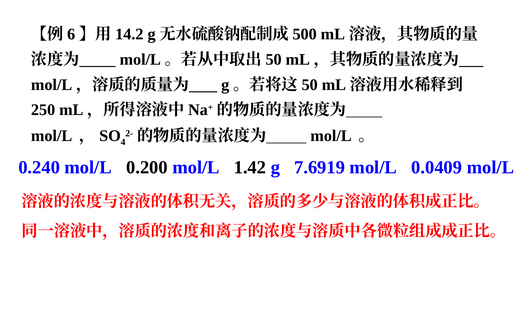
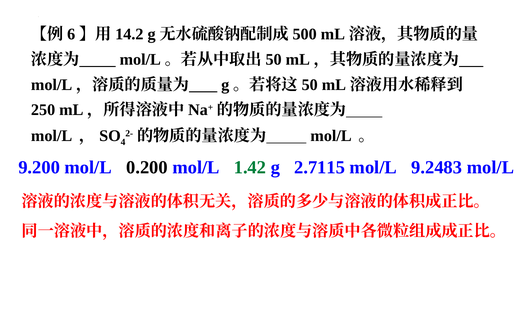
0.240: 0.240 -> 9.200 (39, 167)
1.42 colour: black -> green (250, 167)
7.6919: 7.6919 -> 2.7115 (320, 167)
0.0409: 0.0409 -> 9.2483 (437, 167)
